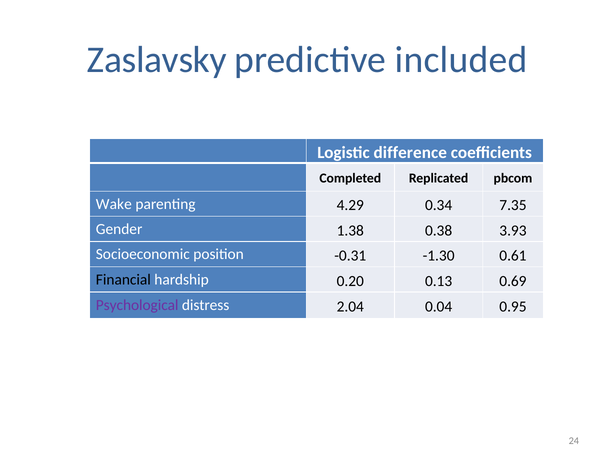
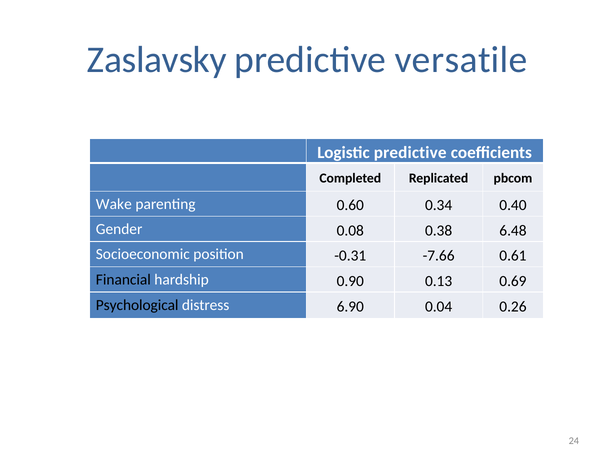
included: included -> versatile (461, 60)
Logistic difference: difference -> predictive (410, 153)
4.29: 4.29 -> 0.60 (350, 205)
7.35: 7.35 -> 0.40 (513, 205)
1.38: 1.38 -> 0.08 (350, 231)
3.93: 3.93 -> 6.48 (513, 231)
-1.30: -1.30 -> -7.66 (439, 256)
0.20: 0.20 -> 0.90 (350, 281)
Psychological colour: purple -> black (137, 305)
2.04: 2.04 -> 6.90 (350, 307)
0.95: 0.95 -> 0.26 (513, 307)
